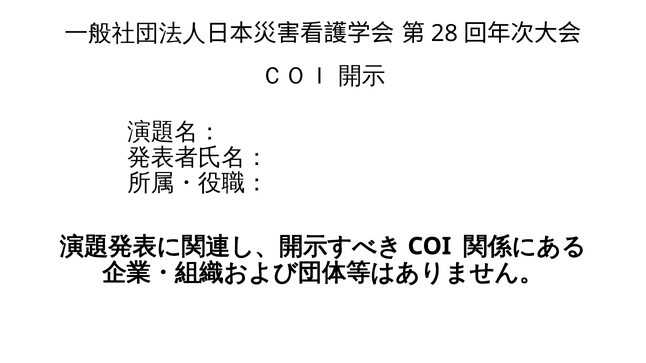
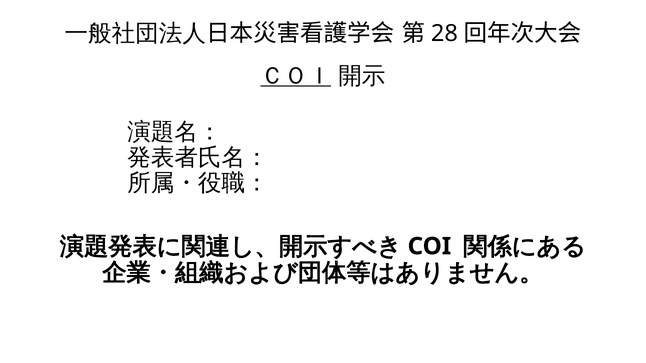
ＣＯＩ underline: none -> present (296, 76)
